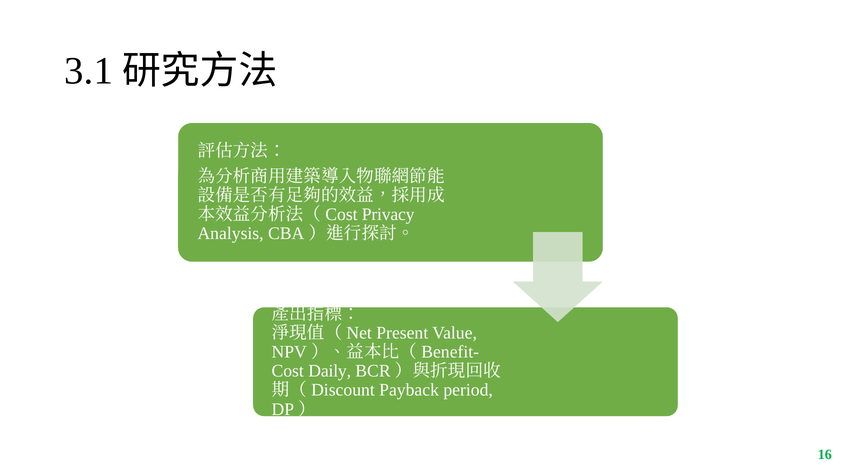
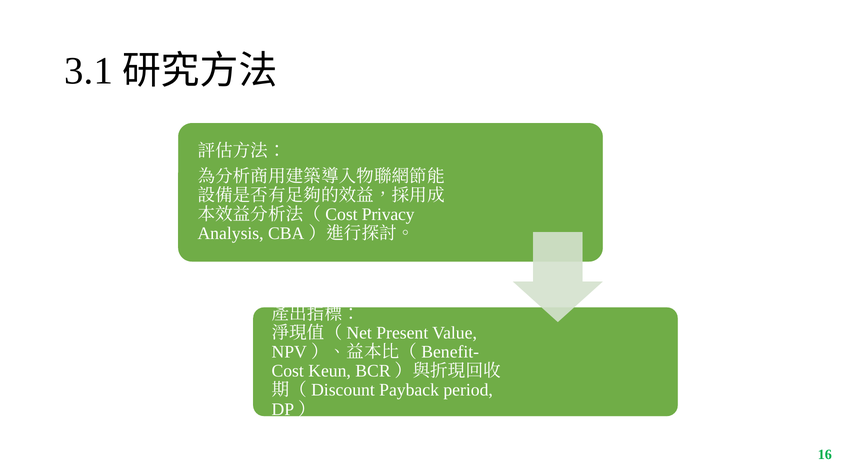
Daily: Daily -> Keun (330, 371)
